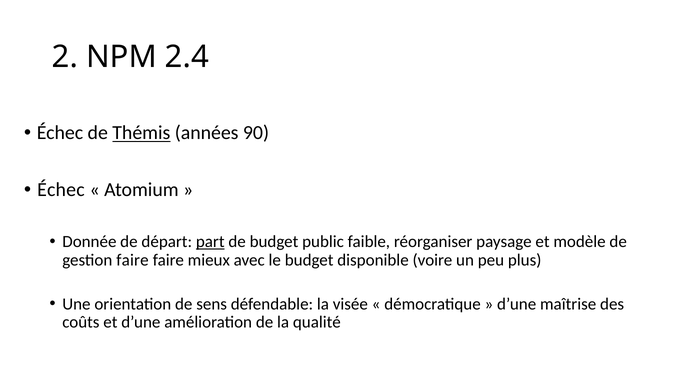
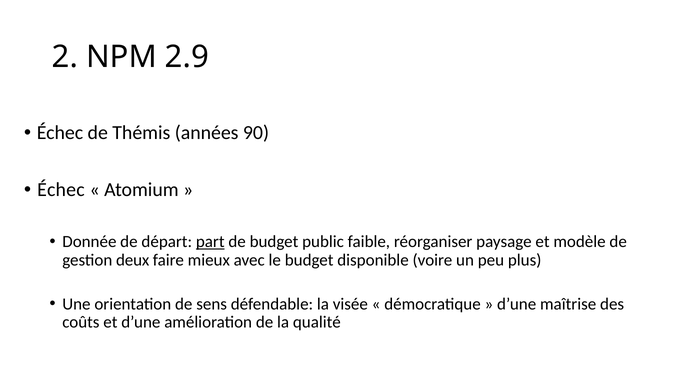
2.4: 2.4 -> 2.9 (187, 57)
Thémis underline: present -> none (141, 133)
gestion faire: faire -> deux (133, 260)
